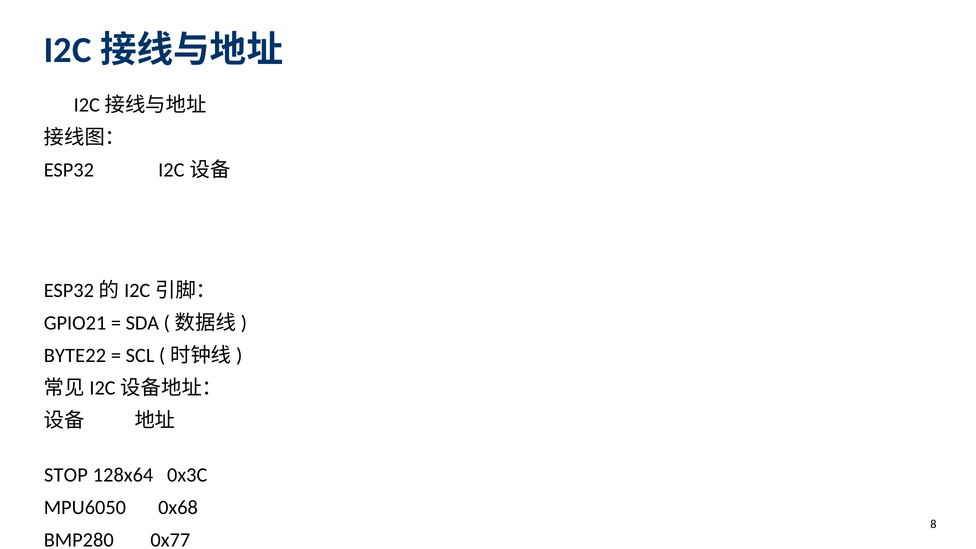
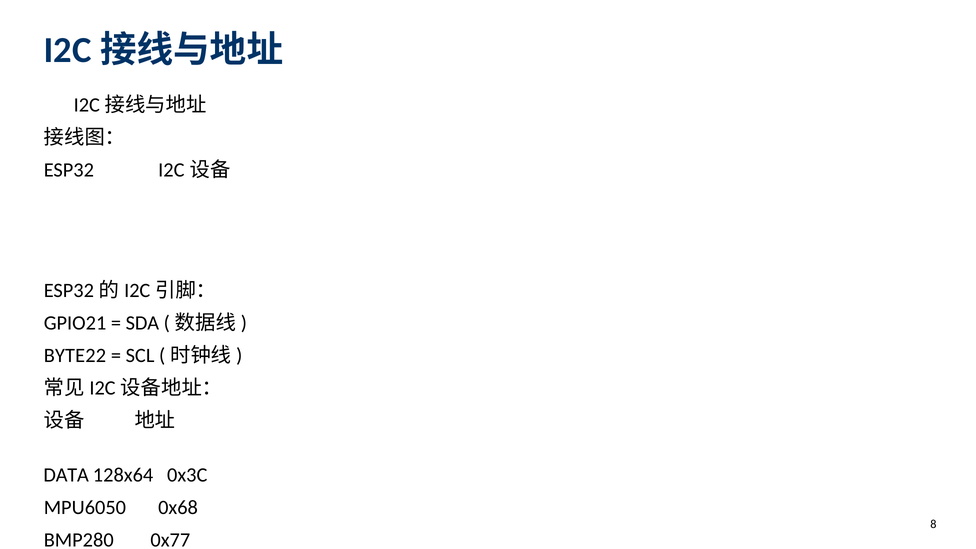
STOP: STOP -> DATA (66, 475)
